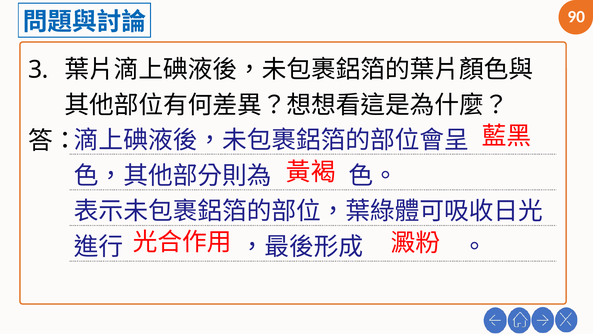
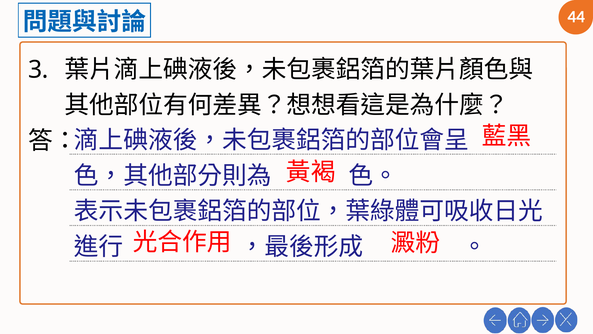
90: 90 -> 44 (576, 17)
